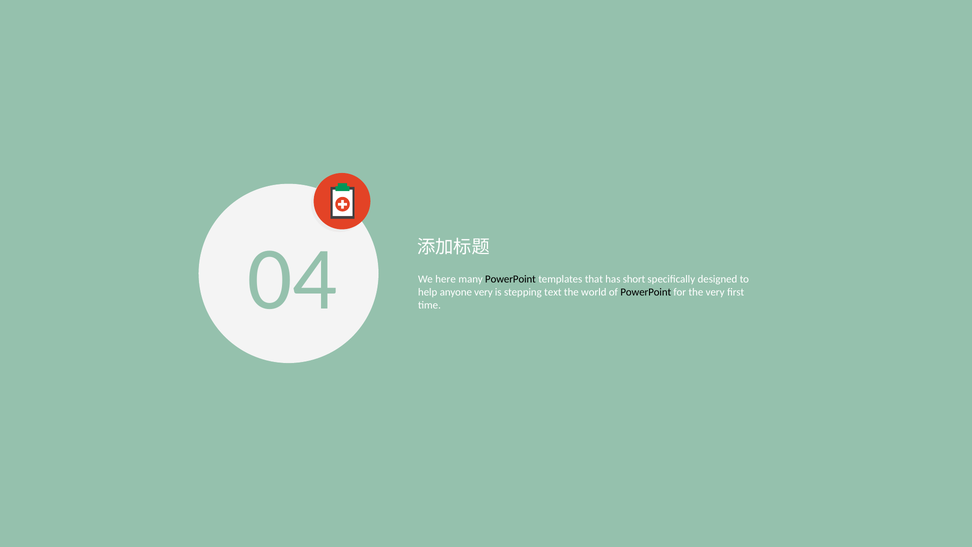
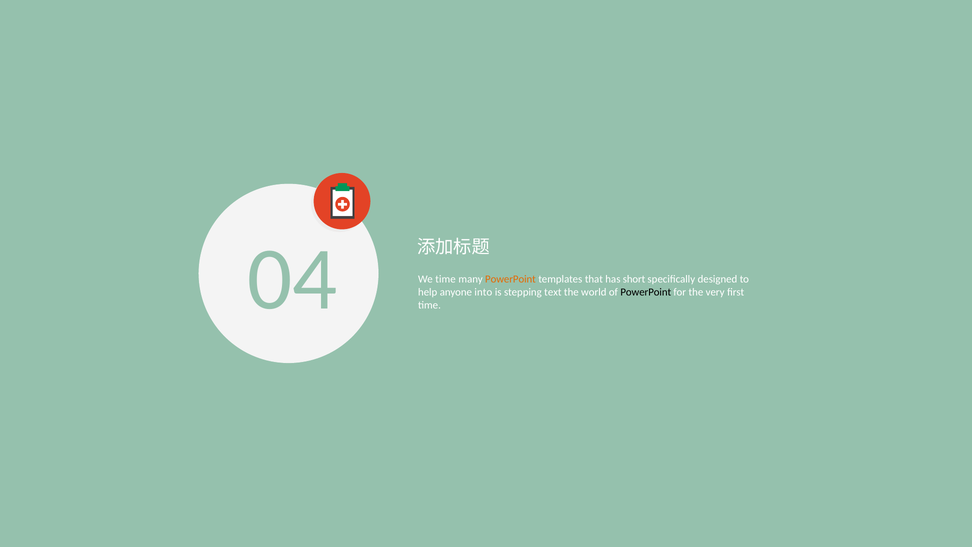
We here: here -> time (446, 279)
PowerPoint colour: black -> orange (510, 279)
anyone very: very -> into (483, 292)
